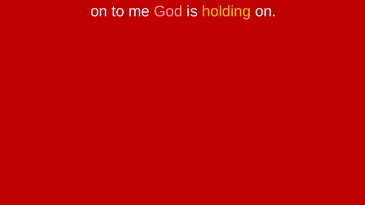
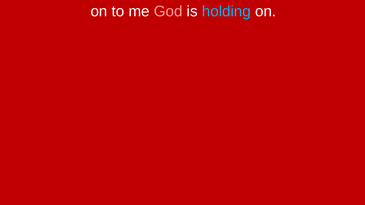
holding colour: yellow -> light blue (226, 11)
